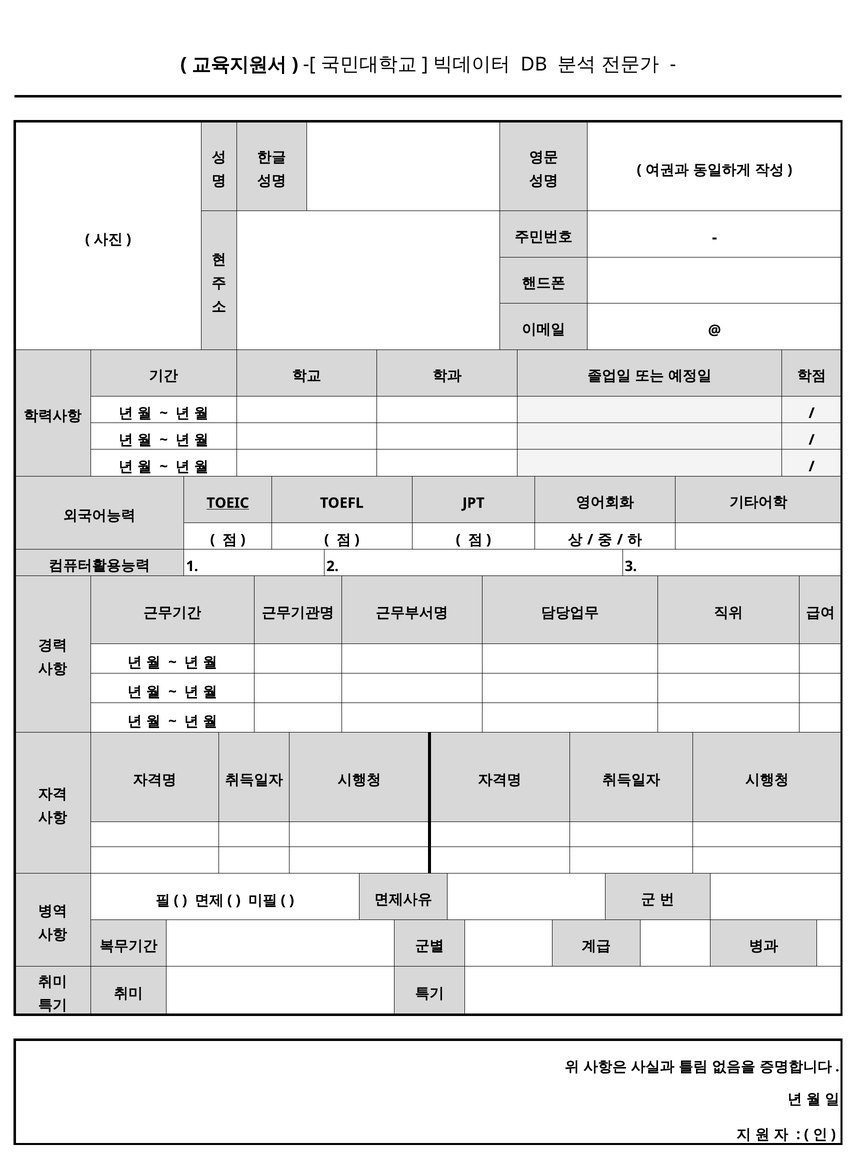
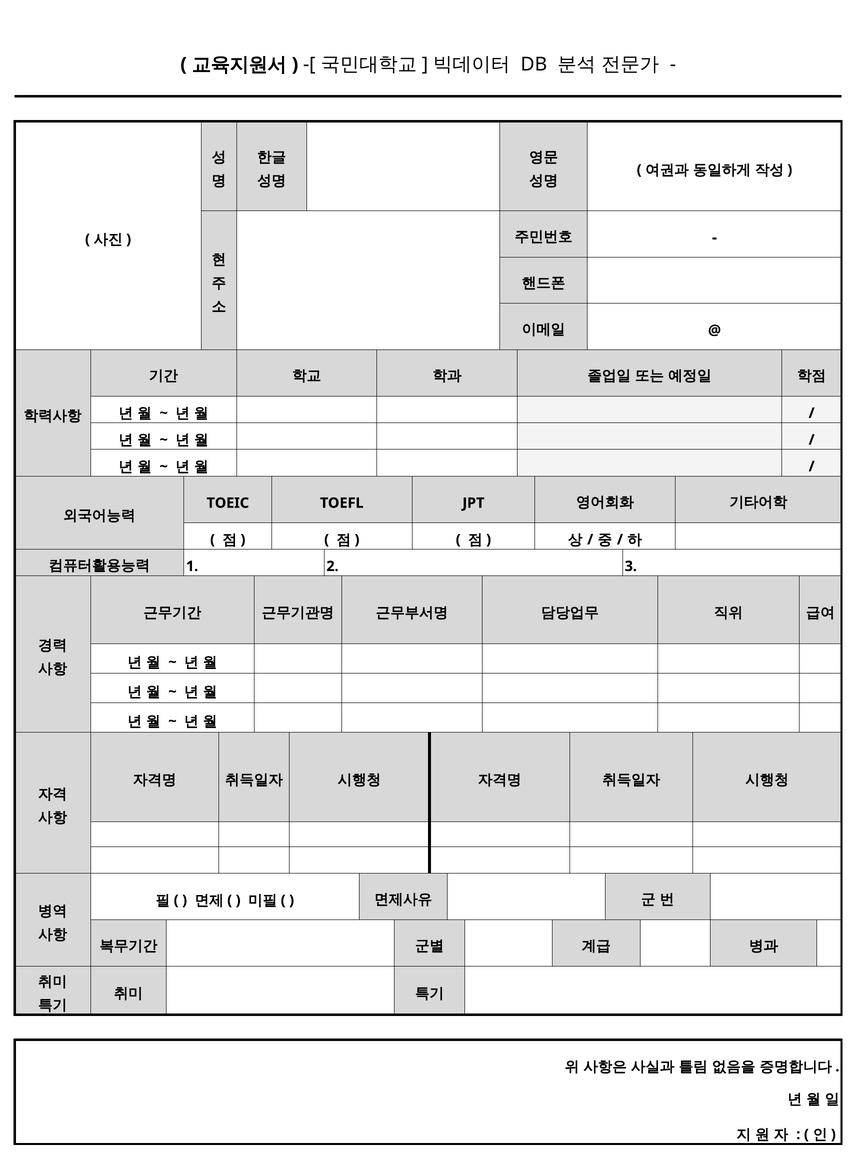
TOEIC underline: present -> none (228, 503)
